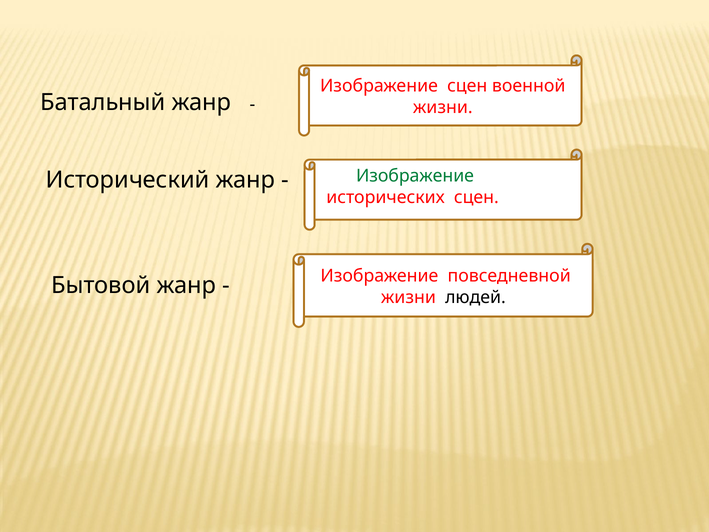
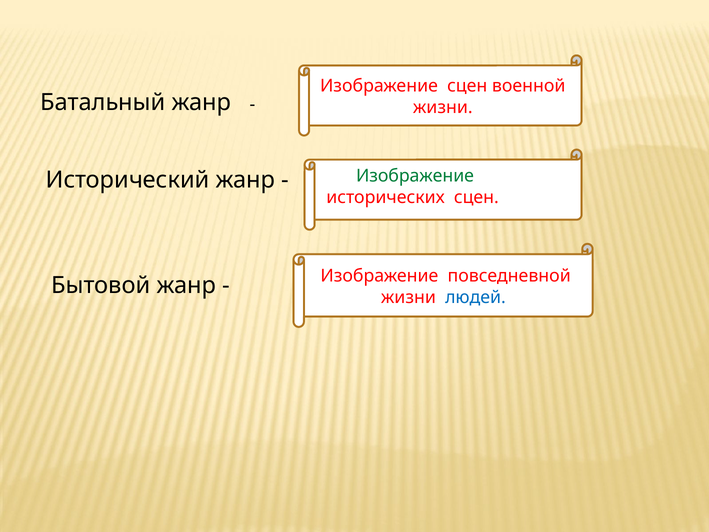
людей colour: black -> blue (475, 297)
